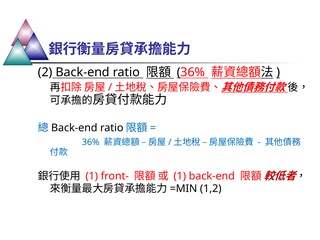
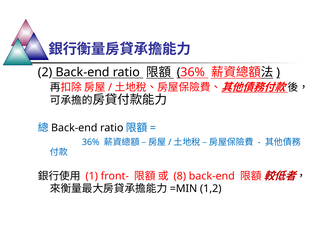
1: 1 -> 8 (180, 176)
